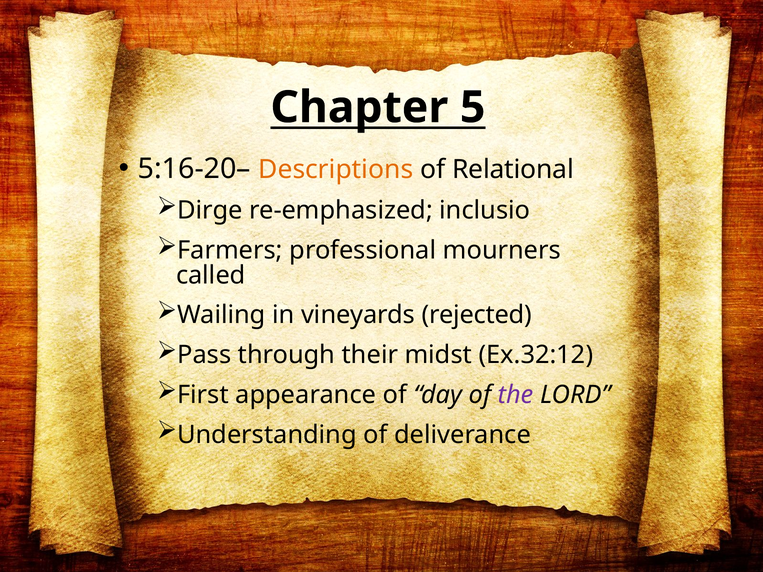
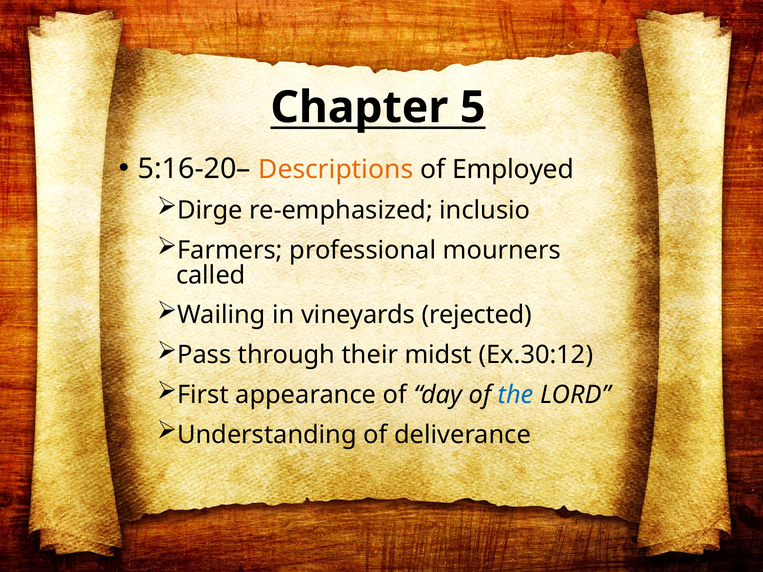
Relational: Relational -> Employed (513, 170)
Ex.32:12: Ex.32:12 -> Ex.30:12 (536, 355)
the colour: purple -> blue (516, 395)
